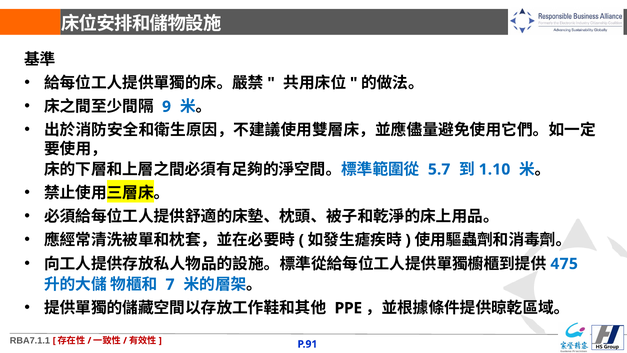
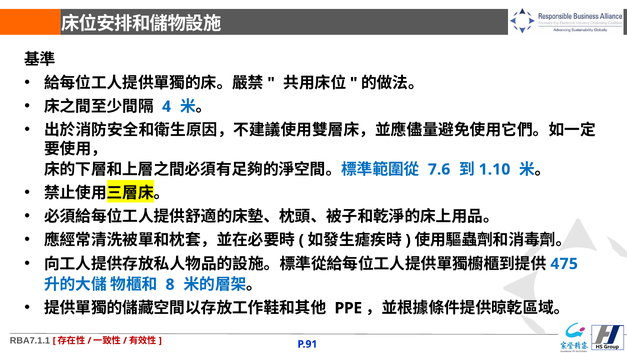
9: 9 -> 4 (167, 107)
5.7: 5.7 -> 7.6 (439, 169)
7: 7 -> 8 (170, 284)
